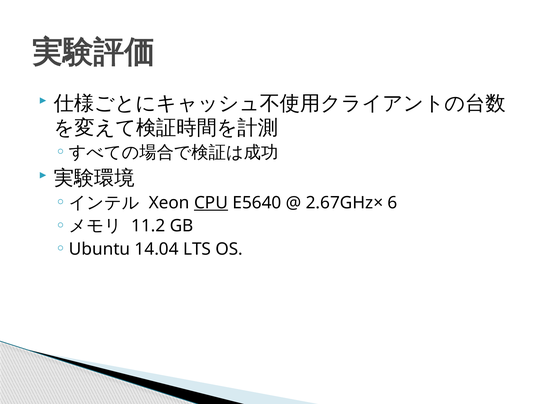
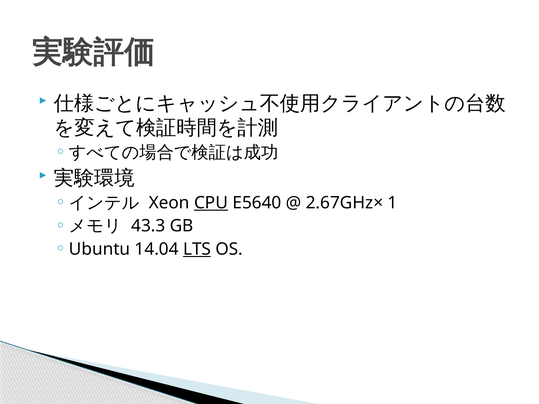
6: 6 -> 1 (393, 203)
11.2: 11.2 -> 43.3 (148, 226)
LTS underline: none -> present (197, 249)
